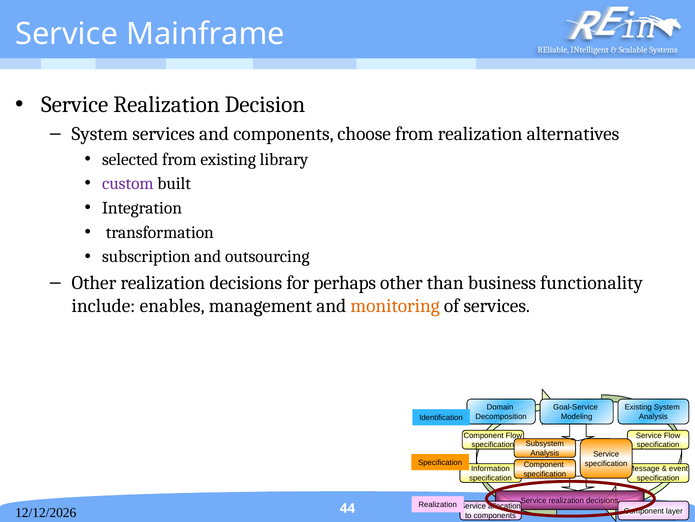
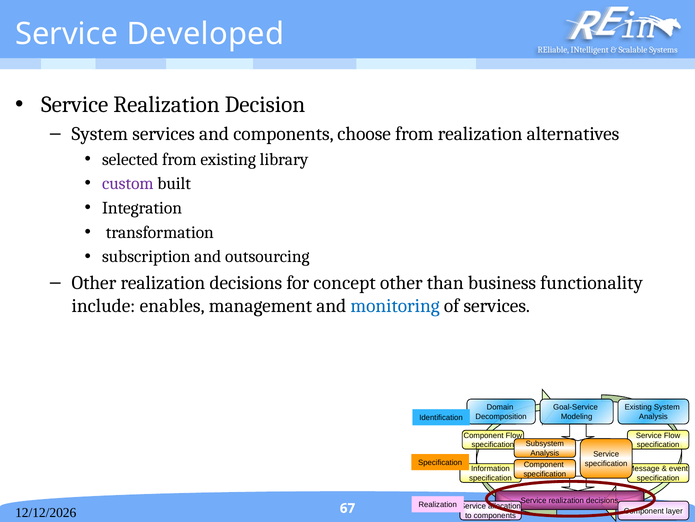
Mainframe: Mainframe -> Developed (205, 34)
perhaps: perhaps -> concept (345, 282)
monitoring colour: orange -> blue (395, 306)
44: 44 -> 67 (347, 508)
